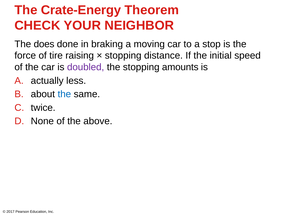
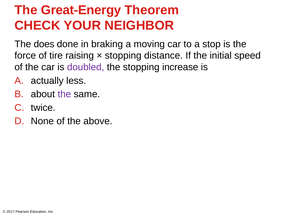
Crate-Energy: Crate-Energy -> Great-Energy (81, 10)
amounts: amounts -> increase (180, 67)
the colour: blue -> purple (64, 94)
